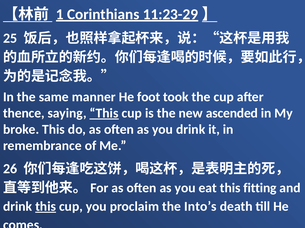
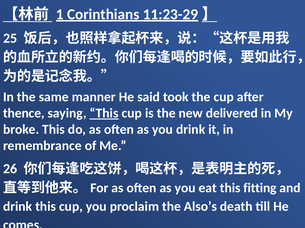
foot: foot -> said (149, 97)
ascended: ascended -> delivered (232, 114)
this underline: present -> none (46, 207)
Into’s: Into’s -> Also’s (200, 207)
